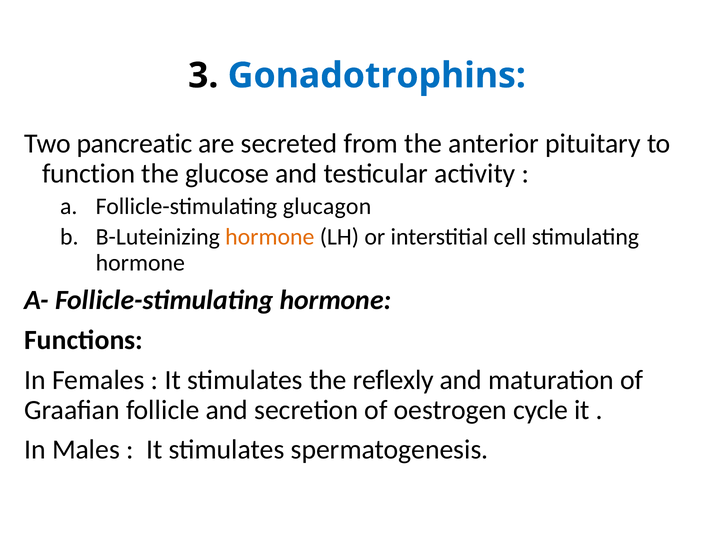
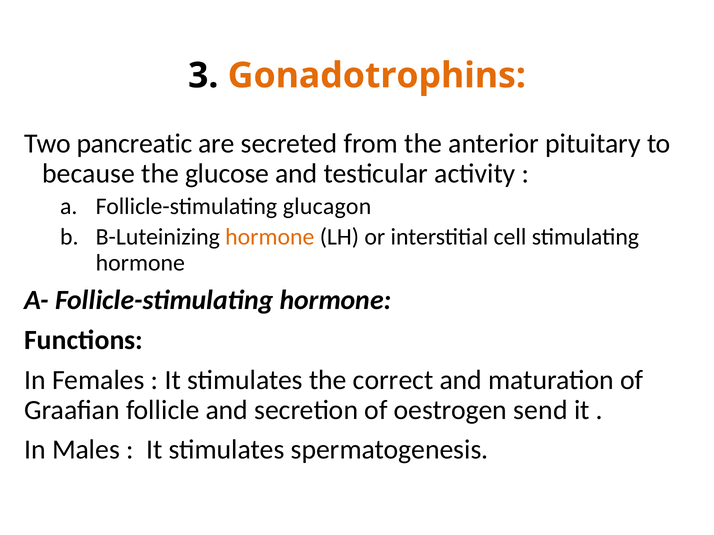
Gonadotrophins colour: blue -> orange (377, 76)
function: function -> because (89, 174)
reflexly: reflexly -> correct (393, 380)
cycle: cycle -> send (540, 410)
